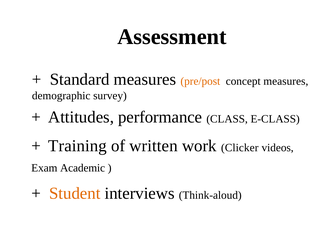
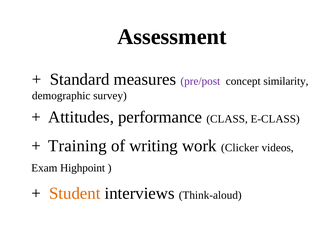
pre/post colour: orange -> purple (200, 81)
concept measures: measures -> similarity (286, 81)
written: written -> writing (154, 146)
Academic: Academic -> Highpoint (83, 168)
